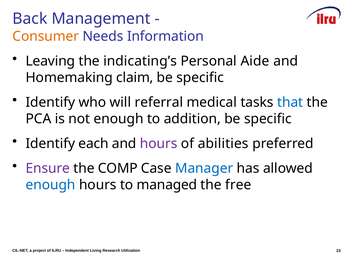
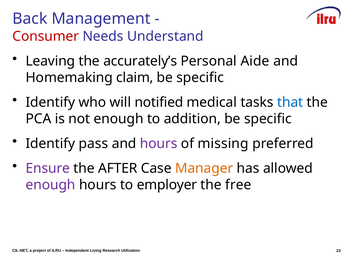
Consumer colour: orange -> red (46, 36)
Information: Information -> Understand (165, 36)
indicating’s: indicating’s -> accurately’s (140, 61)
referral: referral -> notified (159, 102)
each: each -> pass (93, 143)
abilities: abilities -> missing (223, 143)
COMP: COMP -> AFTER (118, 168)
Manager colour: blue -> orange (204, 168)
enough colour: blue -> purple (51, 185)
managed: managed -> employer (167, 185)
